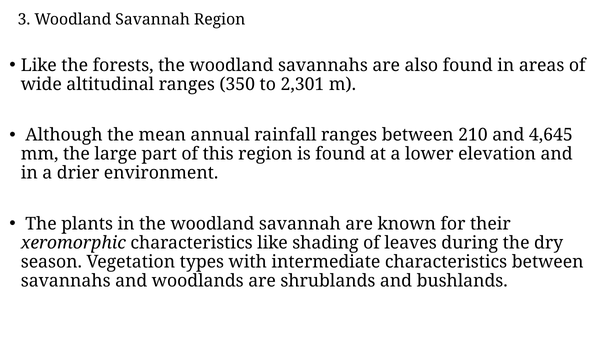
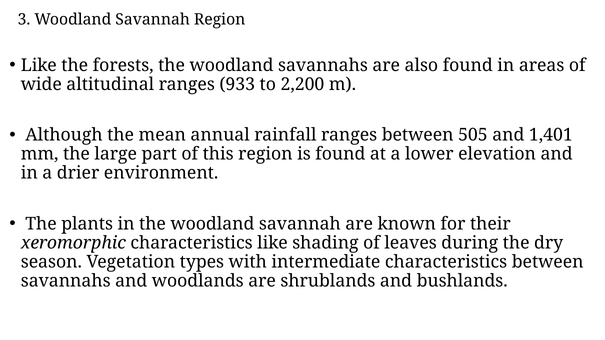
350: 350 -> 933 (237, 84)
2,301: 2,301 -> 2,200 (302, 84)
210: 210 -> 505 (473, 135)
4,645: 4,645 -> 1,401 (551, 135)
